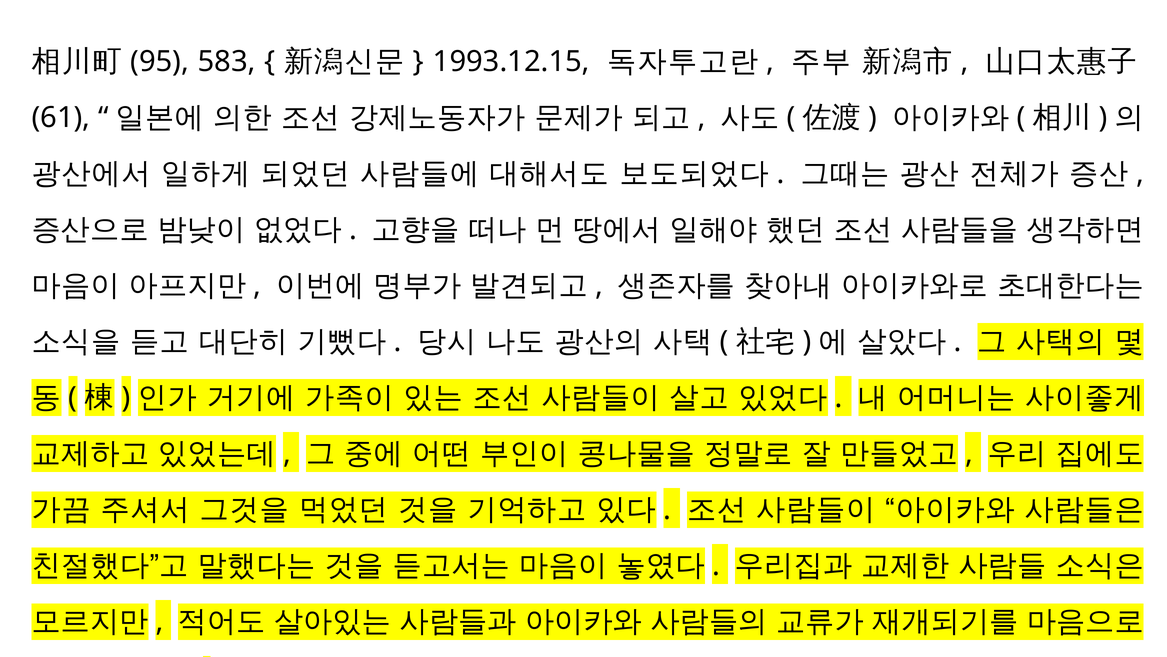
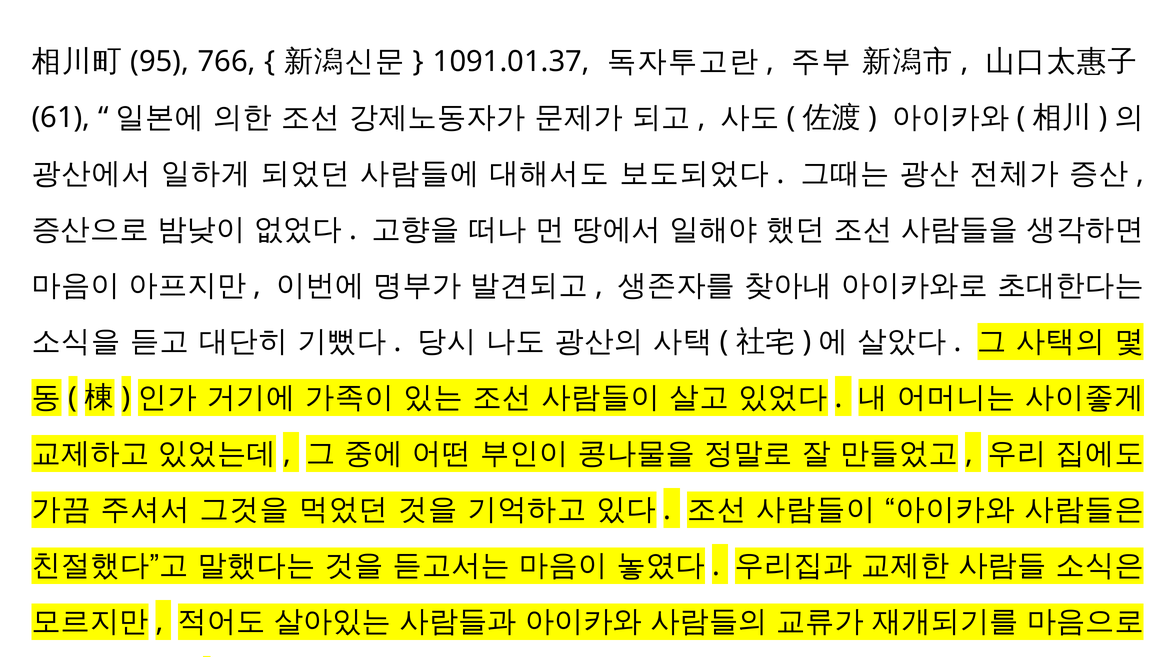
583: 583 -> 766 (227, 61)
1993.12.15: 1993.12.15 -> 1091.01.37 (511, 61)
